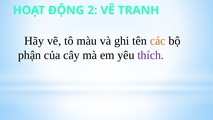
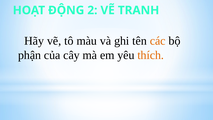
thích colour: purple -> orange (151, 55)
